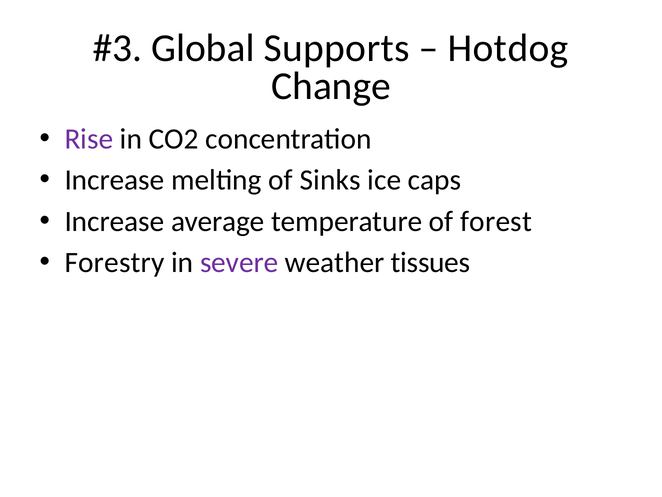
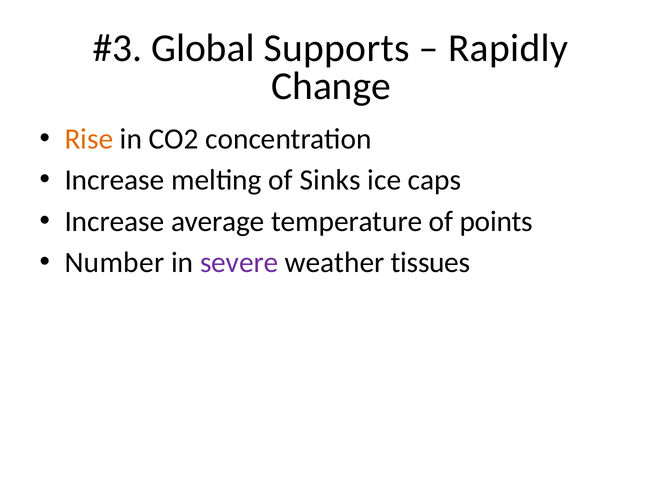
Hotdog: Hotdog -> Rapidly (508, 48)
Rise colour: purple -> orange (89, 139)
forest: forest -> points (496, 221)
Forestry: Forestry -> Number (114, 262)
